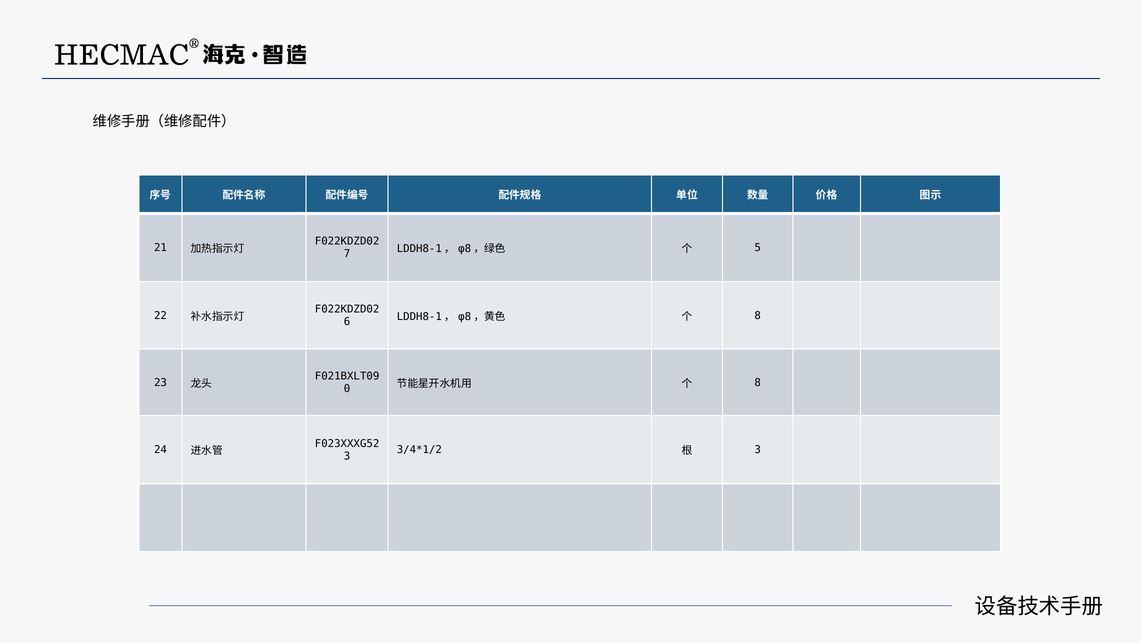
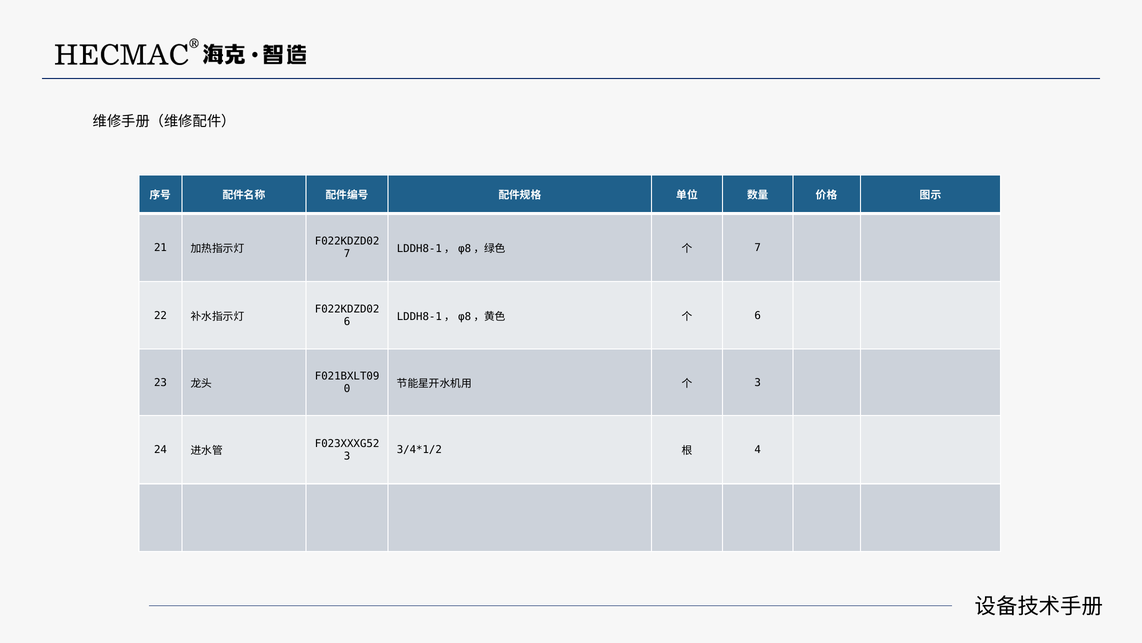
5: 5 -> 7 (758, 247)
8: 8 -> 6 (758, 315)
8: 8 -> 3 (758, 382)
3: 3 -> 4 (758, 449)
